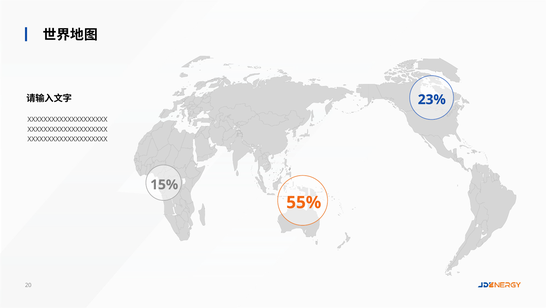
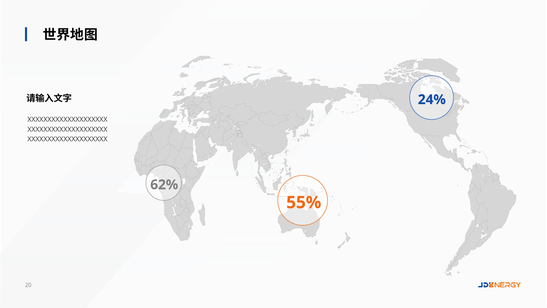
23%: 23% -> 24% (432, 100)
15%: 15% -> 62% (164, 185)
